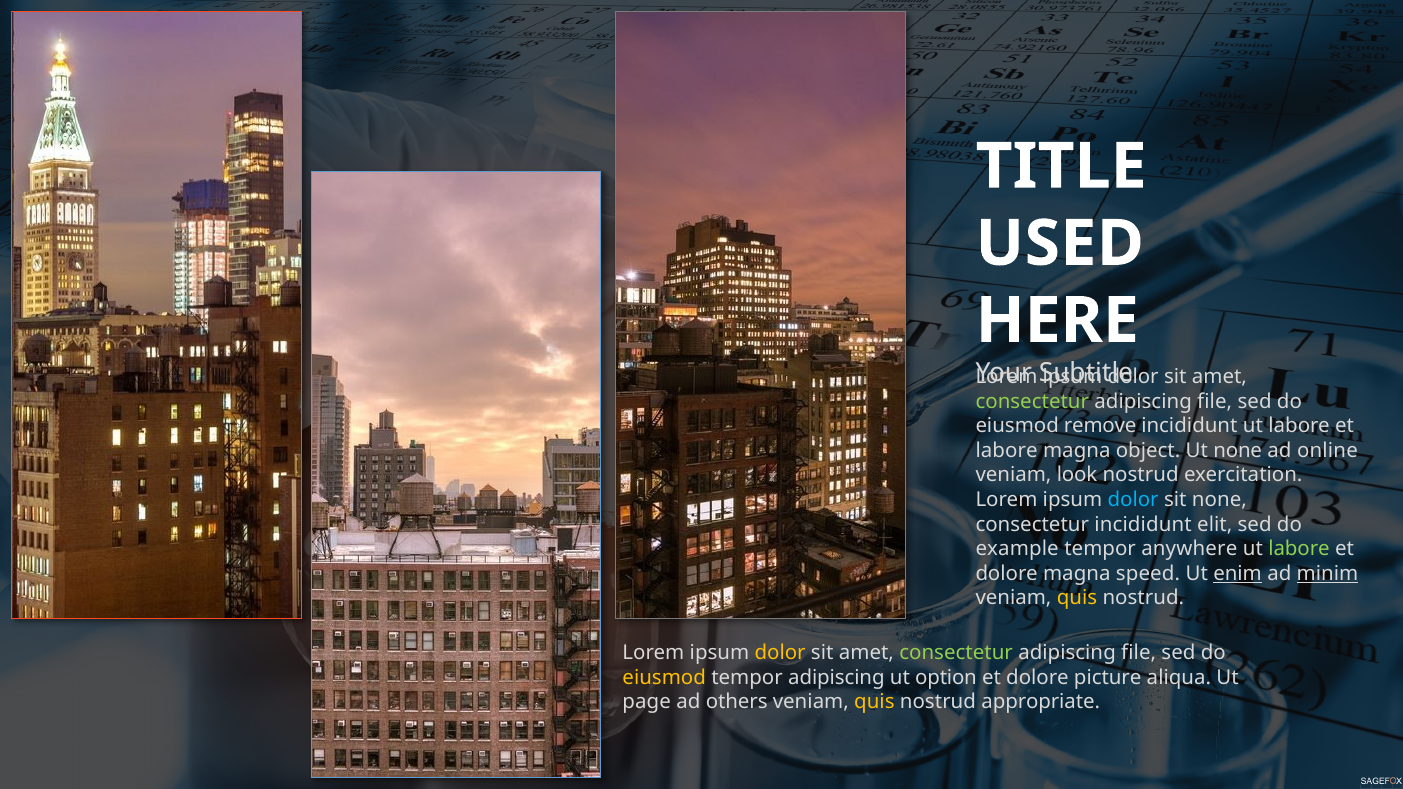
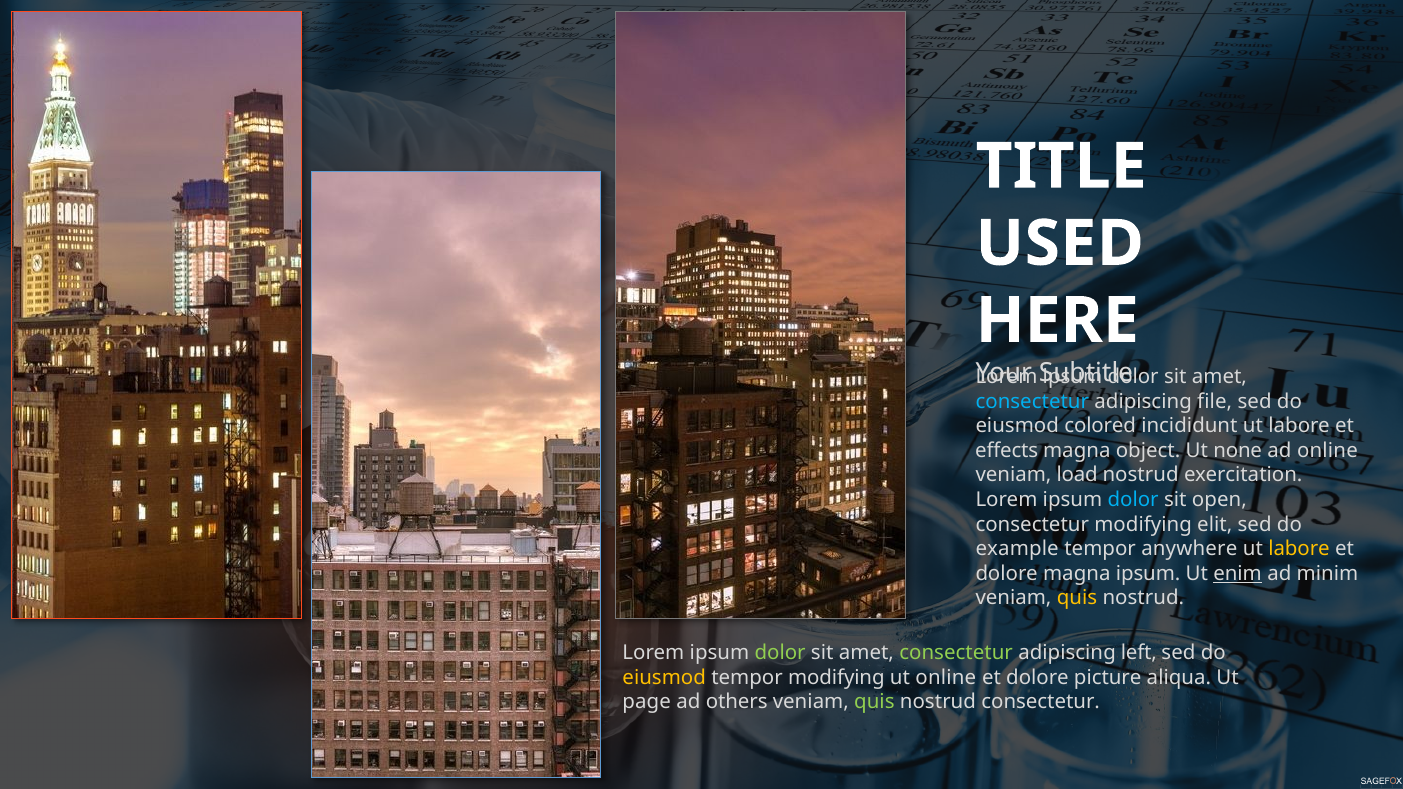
consectetur colour: light green -> light blue (1032, 402)
remove: remove -> colored (1100, 426)
labore: labore -> effects (1007, 451)
look: look -> load (1077, 475)
sit none: none -> open (1219, 500)
consectetur incididunt: incididunt -> modifying (1143, 524)
labore colour: light green -> yellow (1299, 549)
magna speed: speed -> ipsum (1148, 574)
minim underline: present -> none (1327, 574)
dolor colour: yellow -> light green (780, 653)
file: file -> left (1139, 653)
tempor adipiscing: adipiscing -> modifying (836, 678)
ut option: option -> online (946, 678)
quis colour: yellow -> light green (874, 702)
nostrud appropriate: appropriate -> consectetur (1041, 702)
